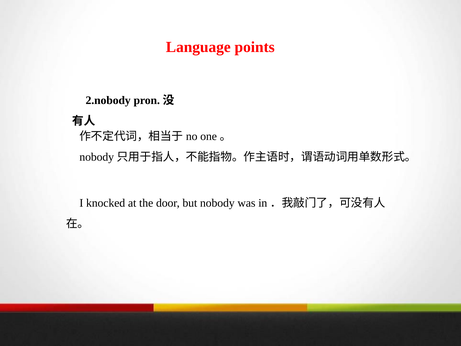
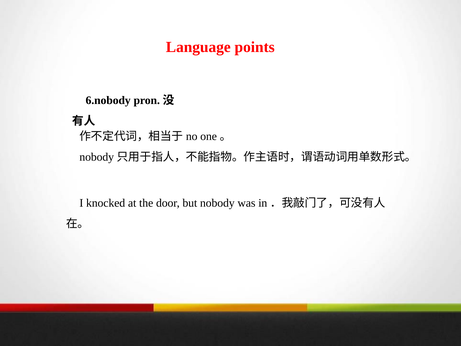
2.nobody: 2.nobody -> 6.nobody (108, 100)
